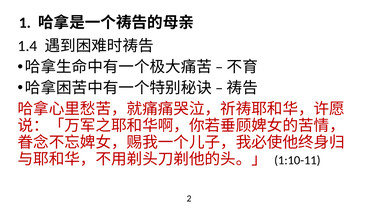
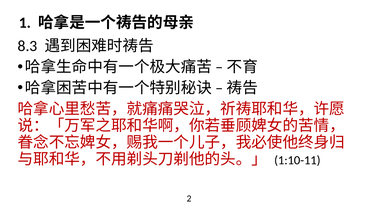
1.4: 1.4 -> 8.3 (28, 46)
